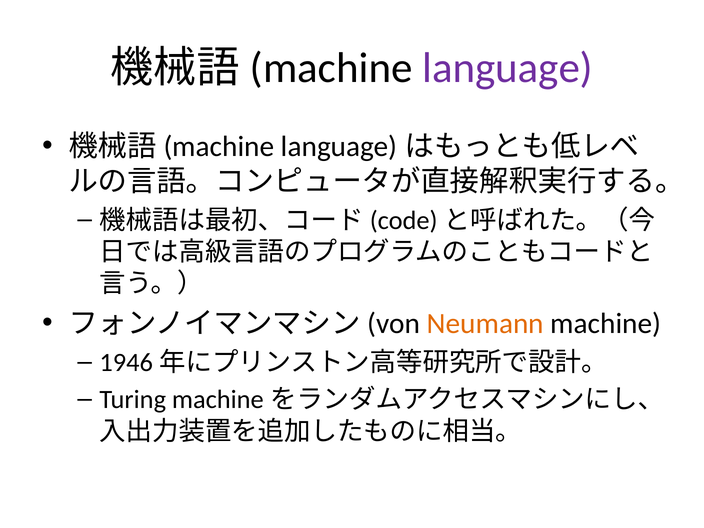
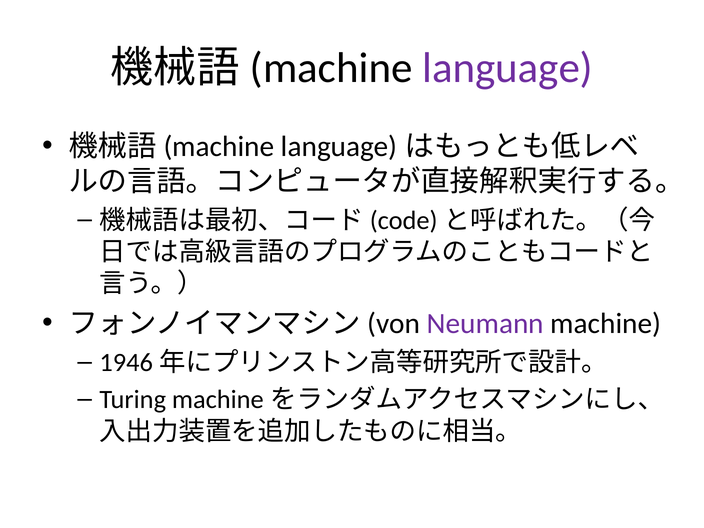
Neumann colour: orange -> purple (485, 324)
